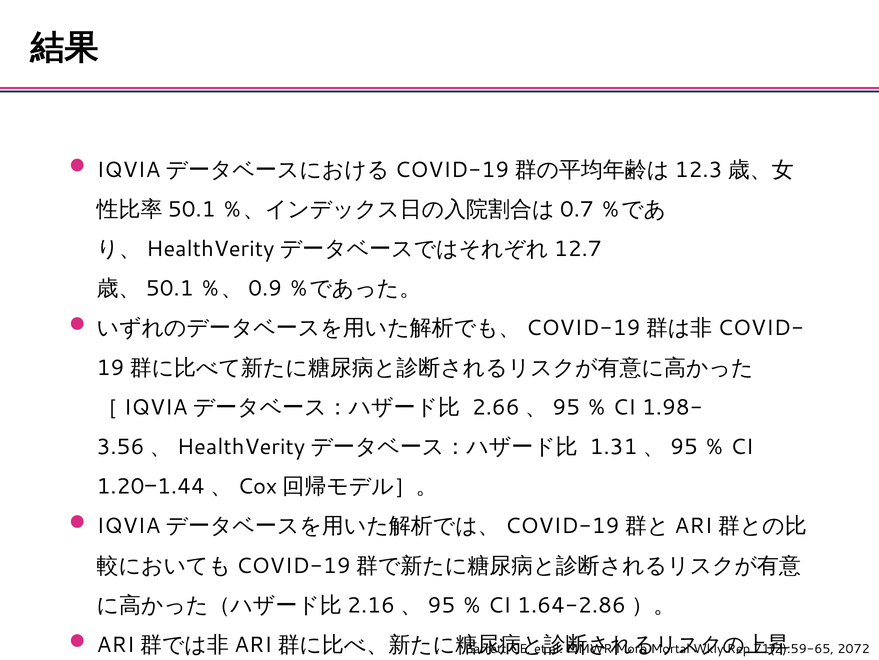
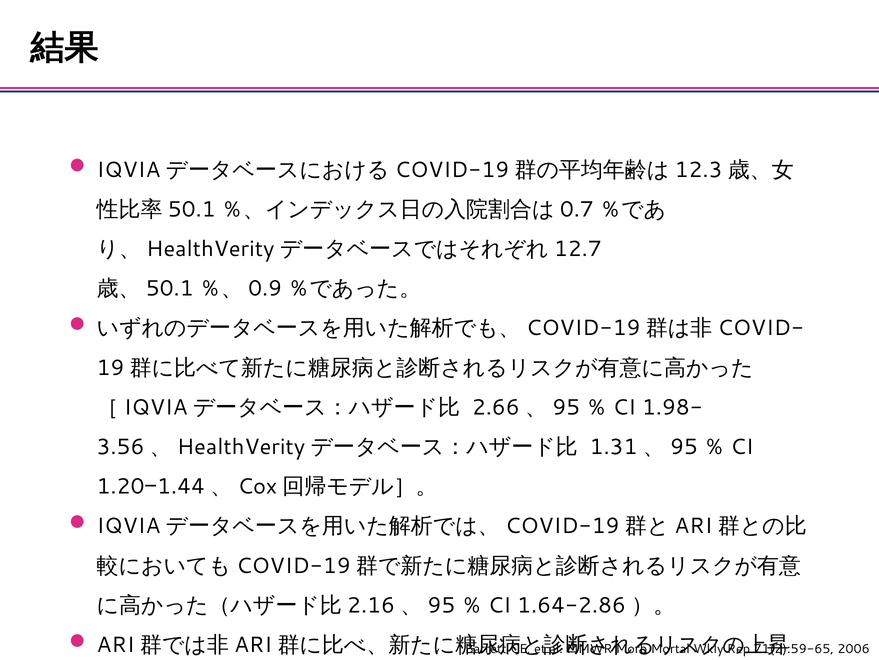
2072: 2072 -> 2006 (854, 648)
